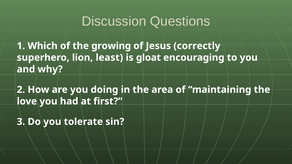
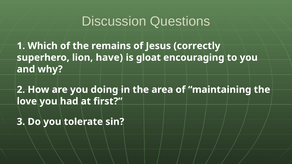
growing: growing -> remains (111, 46)
least: least -> have (109, 58)
